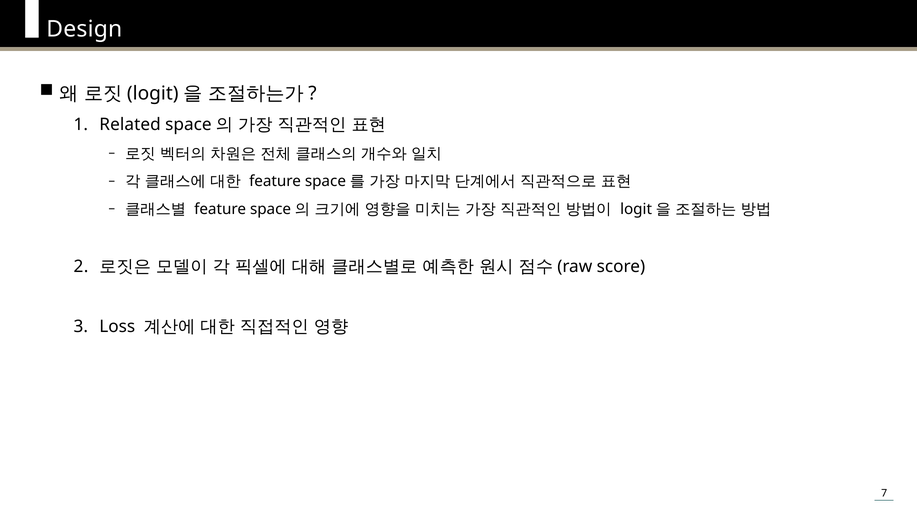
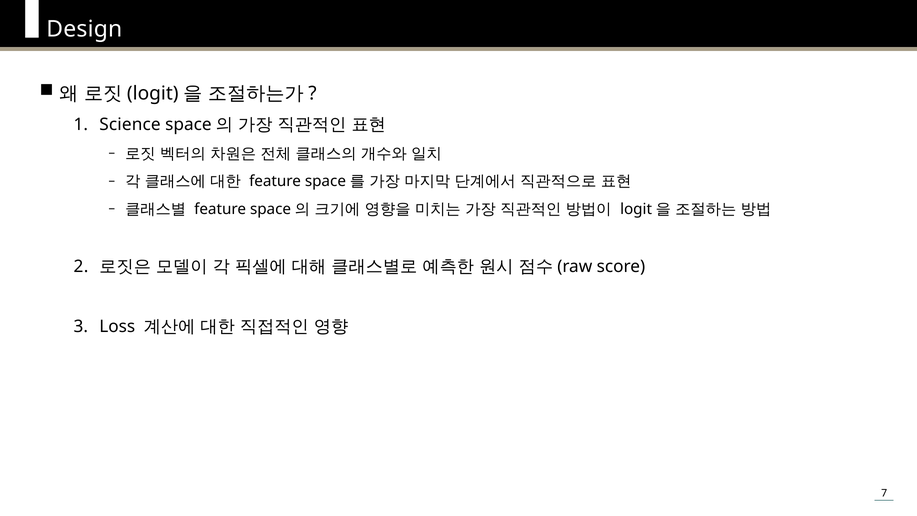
Related: Related -> Science (130, 125)
